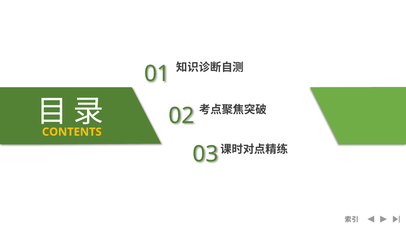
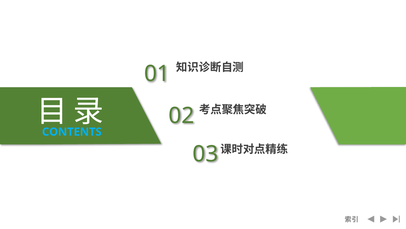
CONTENTS colour: yellow -> light blue (72, 132)
